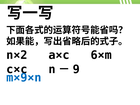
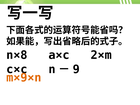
n×2: n×2 -> n×8 (17, 55)
6×m: 6×m -> 2×m (101, 55)
m×9×n colour: blue -> orange (24, 78)
